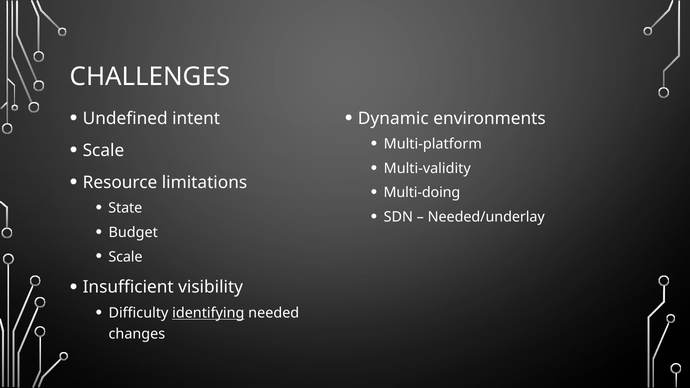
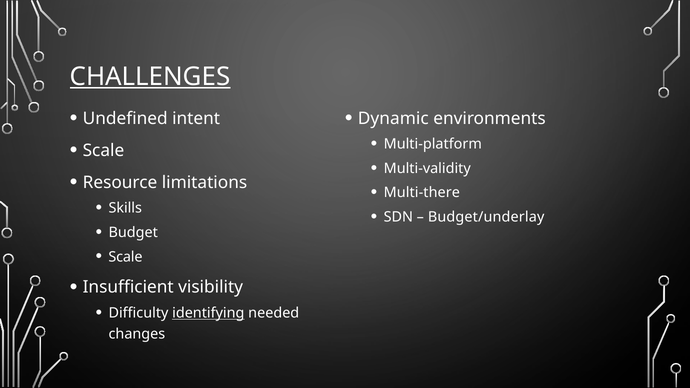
CHALLENGES underline: none -> present (150, 77)
Multi-doing: Multi-doing -> Multi-there (422, 193)
State: State -> Skills (125, 208)
Needed/underlay: Needed/underlay -> Budget/underlay (486, 217)
